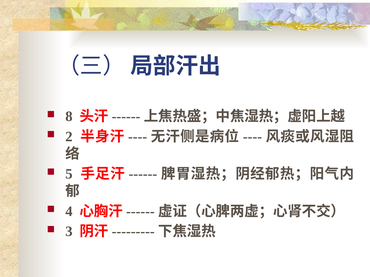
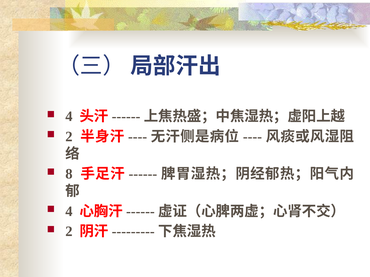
8: 8 -> 4 (69, 117)
5: 5 -> 8 (69, 174)
3: 3 -> 2 (69, 232)
